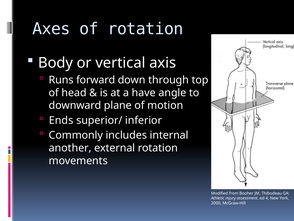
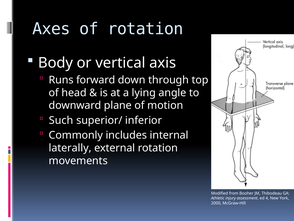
have: have -> lying (144, 92)
Ends: Ends -> Such (61, 120)
another: another -> laterally (70, 148)
